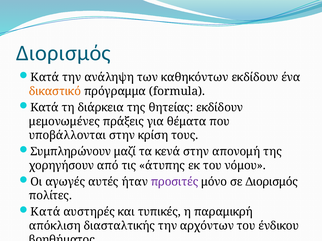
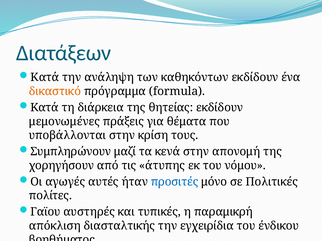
Διορισμός: Διορισμός -> Διατάξεων (64, 53)
προσιτές colour: purple -> blue (175, 182)
σε Διορισμός: Διορισμός -> Πολιτικές (272, 182)
Κατά: Κατά -> Γαϊου (45, 212)
αρχόντων: αρχόντων -> εγχειρίδια (207, 226)
